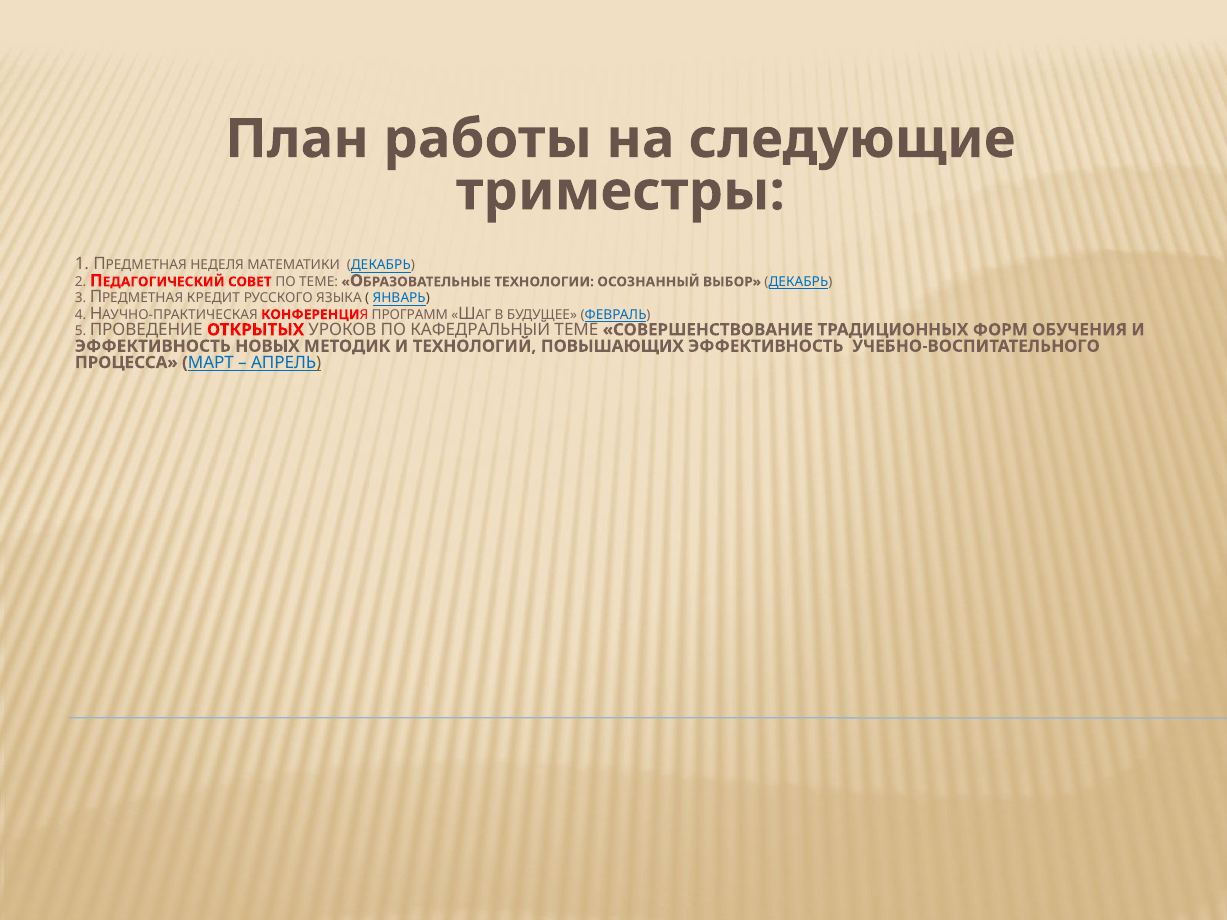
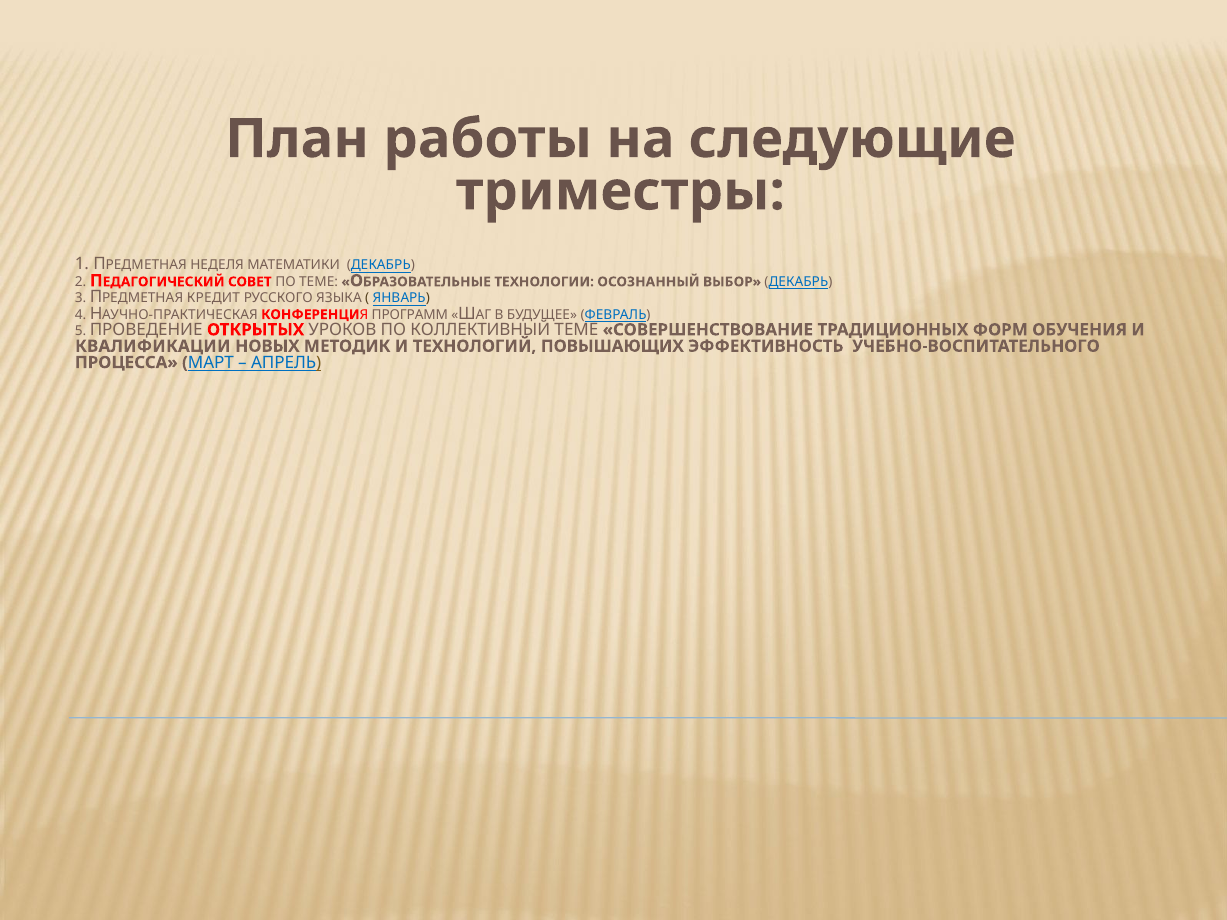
КАФЕДРАЛЬНЫЙ: КАФЕДРАЛЬНЫЙ -> КОЛЛЕКТИВНЫЙ (480, 330)
ЭФФЕКТИВНОСТЬ: ЭФФЕКТИВНОСТЬ -> КВАЛИФИКАЦИИ (153, 346)
